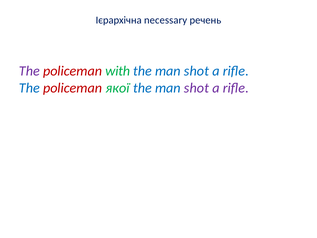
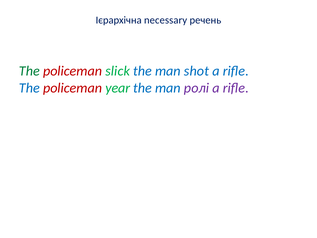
The colour: purple -> green (29, 71)
with: with -> slick (118, 71)
якої: якої -> year (118, 88)
shot: shot -> ролі (197, 88)
